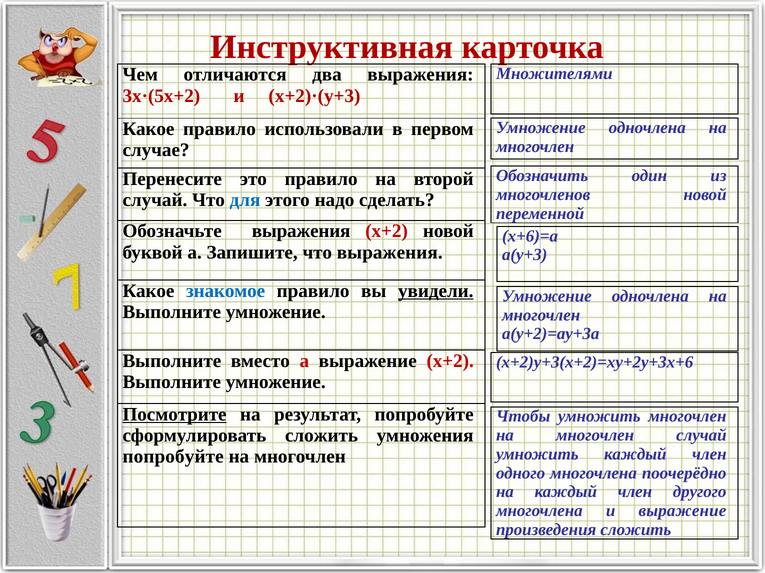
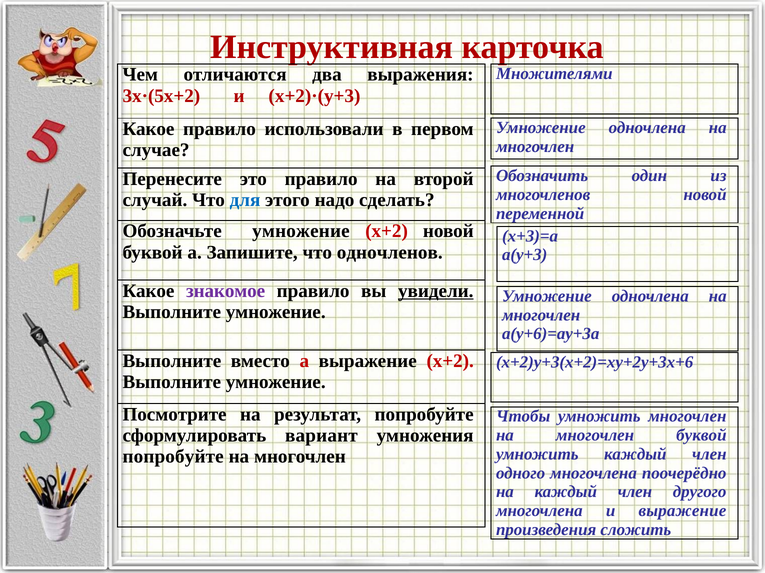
Обозначьте выражения: выражения -> умножение (301, 231)
х+6)=а: х+6)=а -> х+3)=а (530, 236)
что выражения: выражения -> одночленов (390, 253)
знакомое colour: blue -> purple (226, 291)
а(у+2)=ау+3а: а(у+2)=ау+3а -> а(у+6)=ау+3а (551, 334)
Посмотрите underline: present -> none (175, 415)
сформулировать сложить: сложить -> вариант (321, 436)
многочлен случай: случай -> буквой (701, 436)
